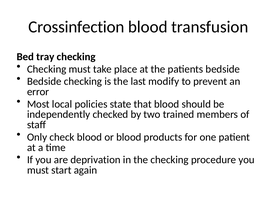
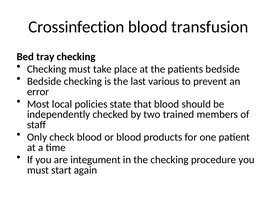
modify: modify -> various (164, 81)
deprivation: deprivation -> integument (96, 160)
